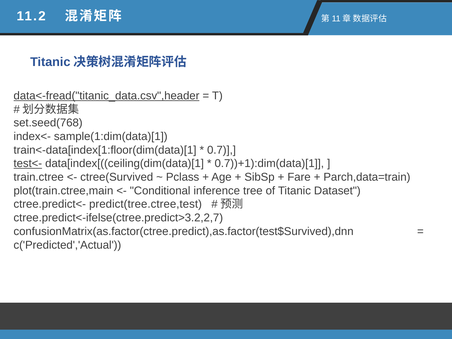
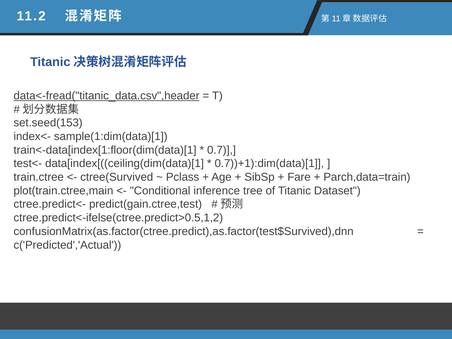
set.seed(768: set.seed(768 -> set.seed(153 (48, 123)
test<- underline: present -> none (28, 164)
predict(tree.ctree,test: predict(tree.ctree,test -> predict(gain.ctree,test (146, 204)
ctree.predict<-ifelse(ctree.predict>3.2,2,7: ctree.predict<-ifelse(ctree.predict>3.2,2,7 -> ctree.predict<-ifelse(ctree.predict>0.5,1,2 (118, 218)
